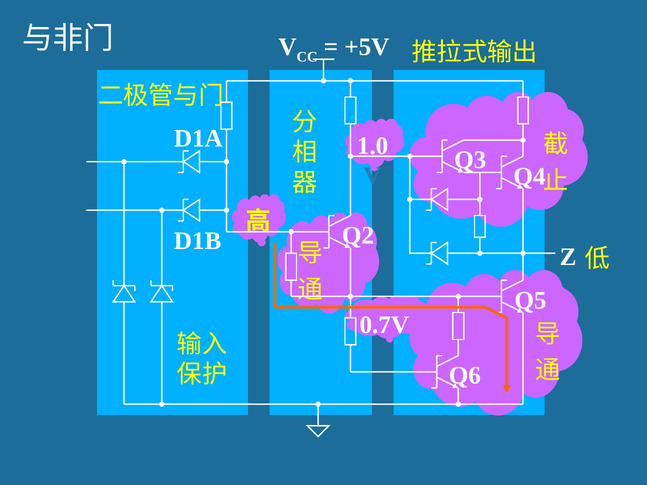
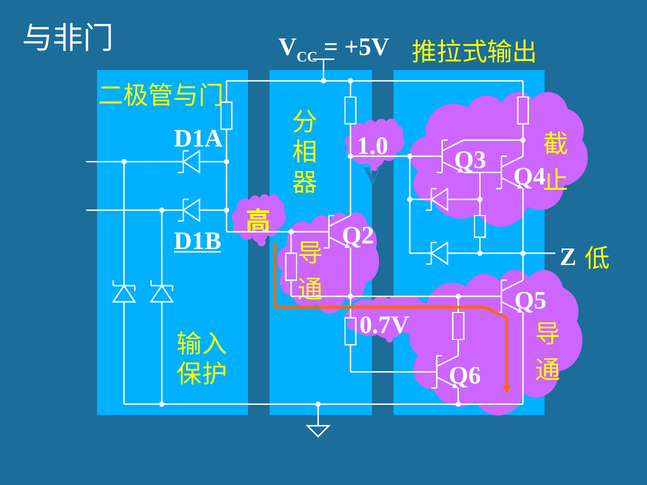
D1B underline: none -> present (198, 241)
